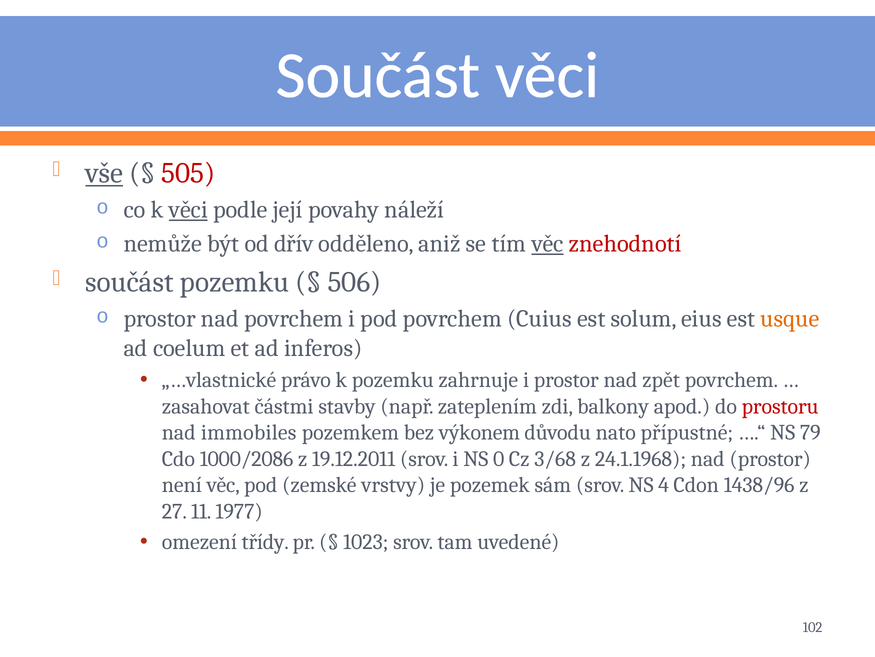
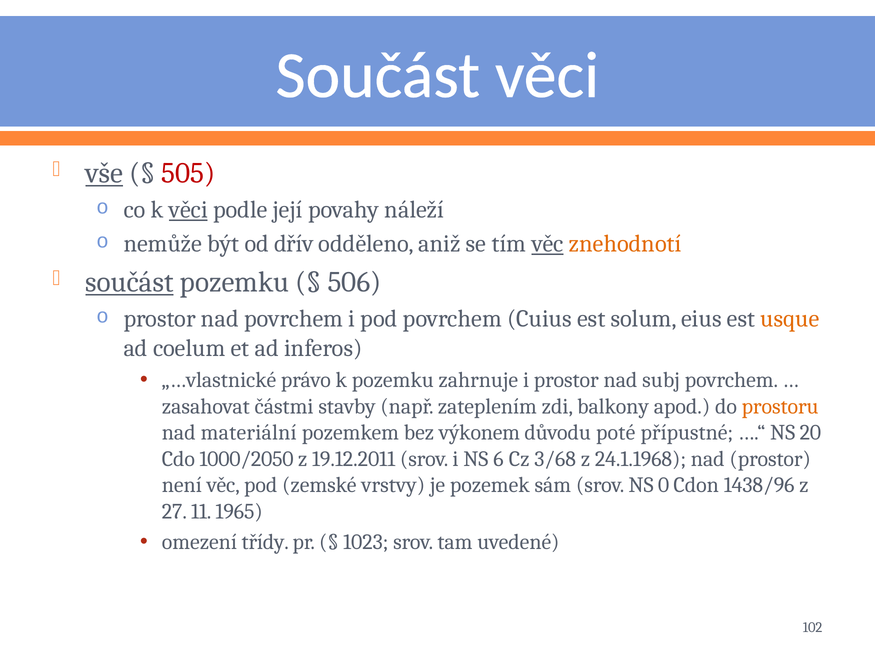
znehodnotí colour: red -> orange (625, 244)
součást underline: none -> present (129, 282)
zpět: zpět -> subj (661, 380)
prostoru colour: red -> orange (780, 406)
immobiles: immobiles -> materiální (249, 432)
nato: nato -> poté (616, 432)
79: 79 -> 20 (810, 432)
1000/2086: 1000/2086 -> 1000/2050 (247, 458)
0: 0 -> 6 (498, 458)
4: 4 -> 0 (664, 485)
1977: 1977 -> 1965 (239, 511)
